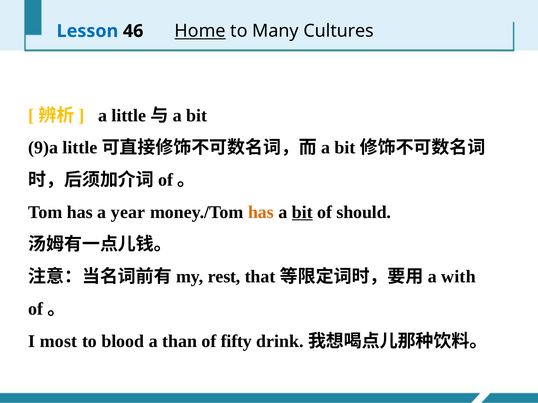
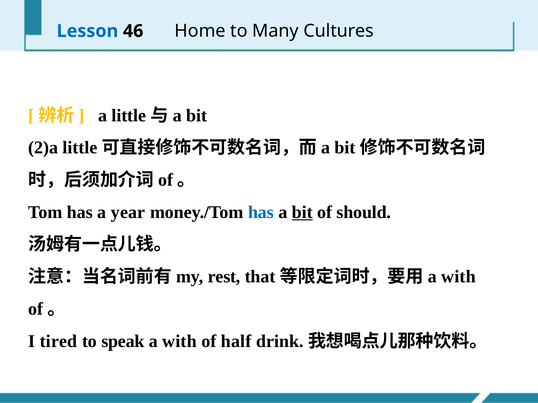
Home underline: present -> none (200, 31)
9)a: 9)a -> 2)a (43, 148)
has colour: orange -> blue (261, 212)
most: most -> tired (59, 342)
blood: blood -> speak (123, 342)
a than: than -> with (179, 342)
fifty: fifty -> half (236, 342)
